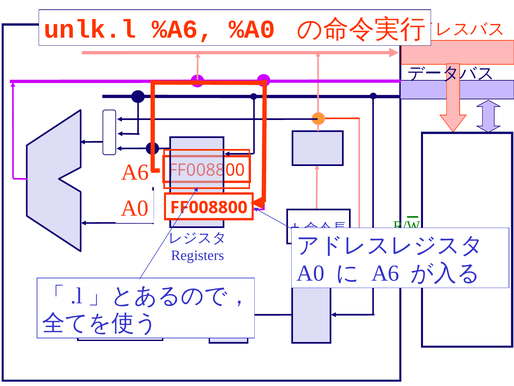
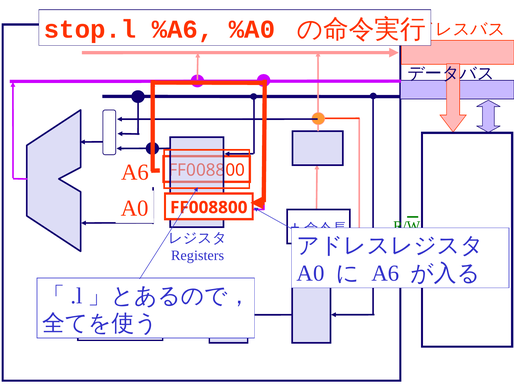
unlk.l: unlk.l -> stop.l (90, 29)
